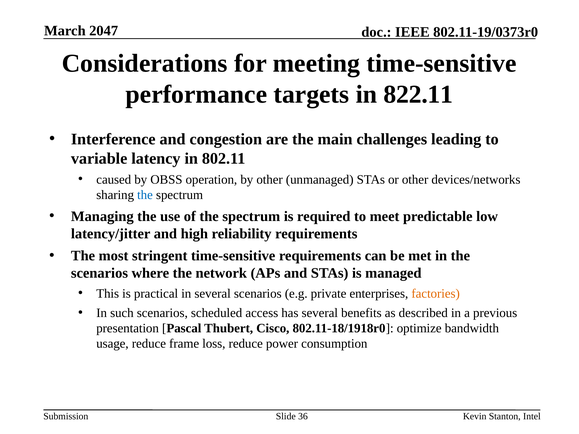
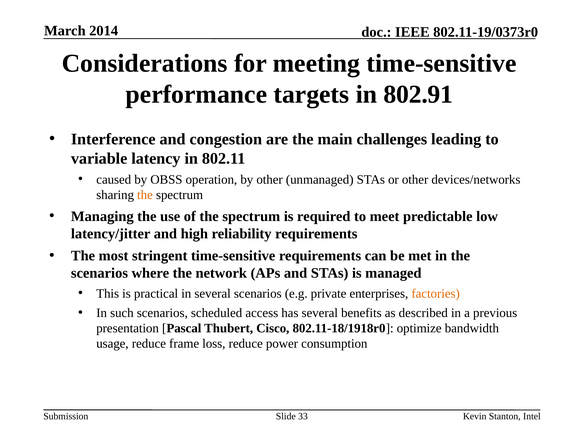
2047: 2047 -> 2014 (104, 31)
822.11: 822.11 -> 802.91 (418, 94)
the colour: blue -> orange (145, 195)
36: 36 -> 33 (303, 416)
